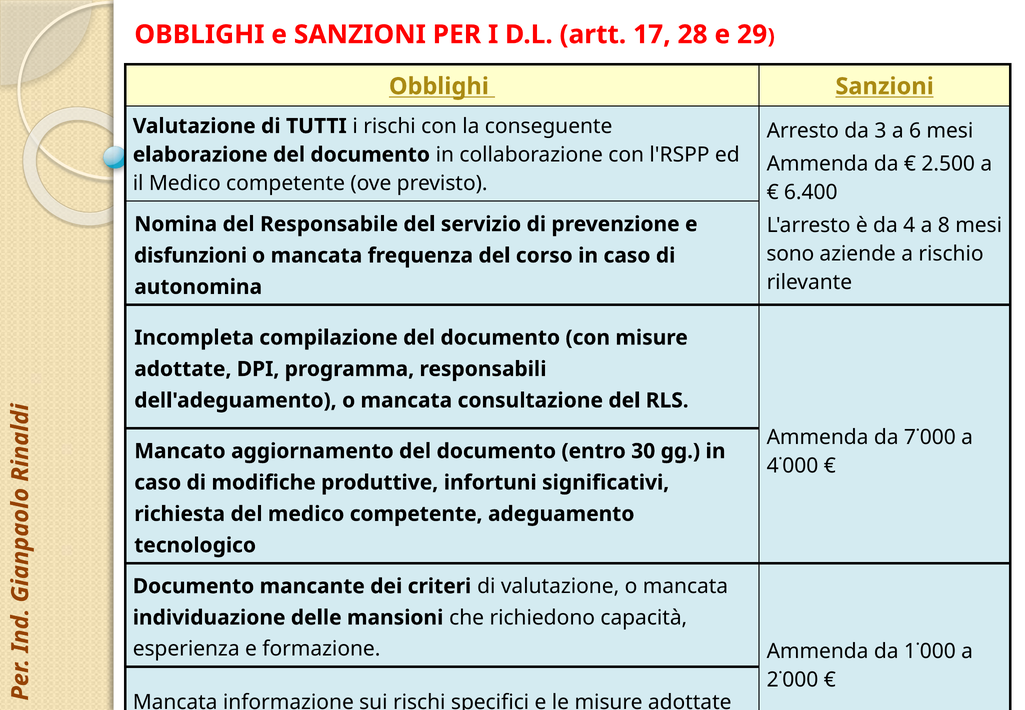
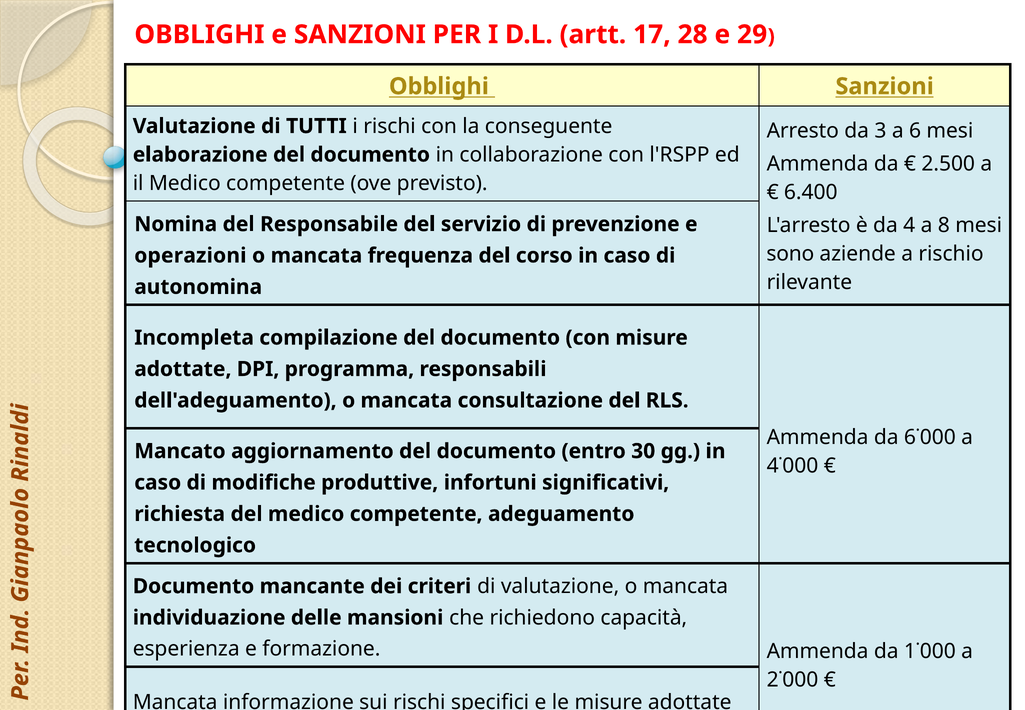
disfunzioni: disfunzioni -> operazioni (190, 255)
7˙000: 7˙000 -> 6˙000 (930, 437)
